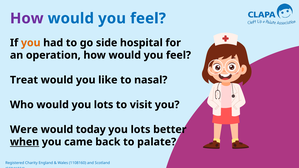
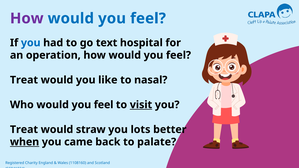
you colour: orange -> blue (31, 43)
side: side -> text (107, 43)
Who would you lots: lots -> feel (104, 105)
visit underline: none -> present (141, 105)
Were: Were -> Treat (24, 130)
today: today -> straw (91, 130)
